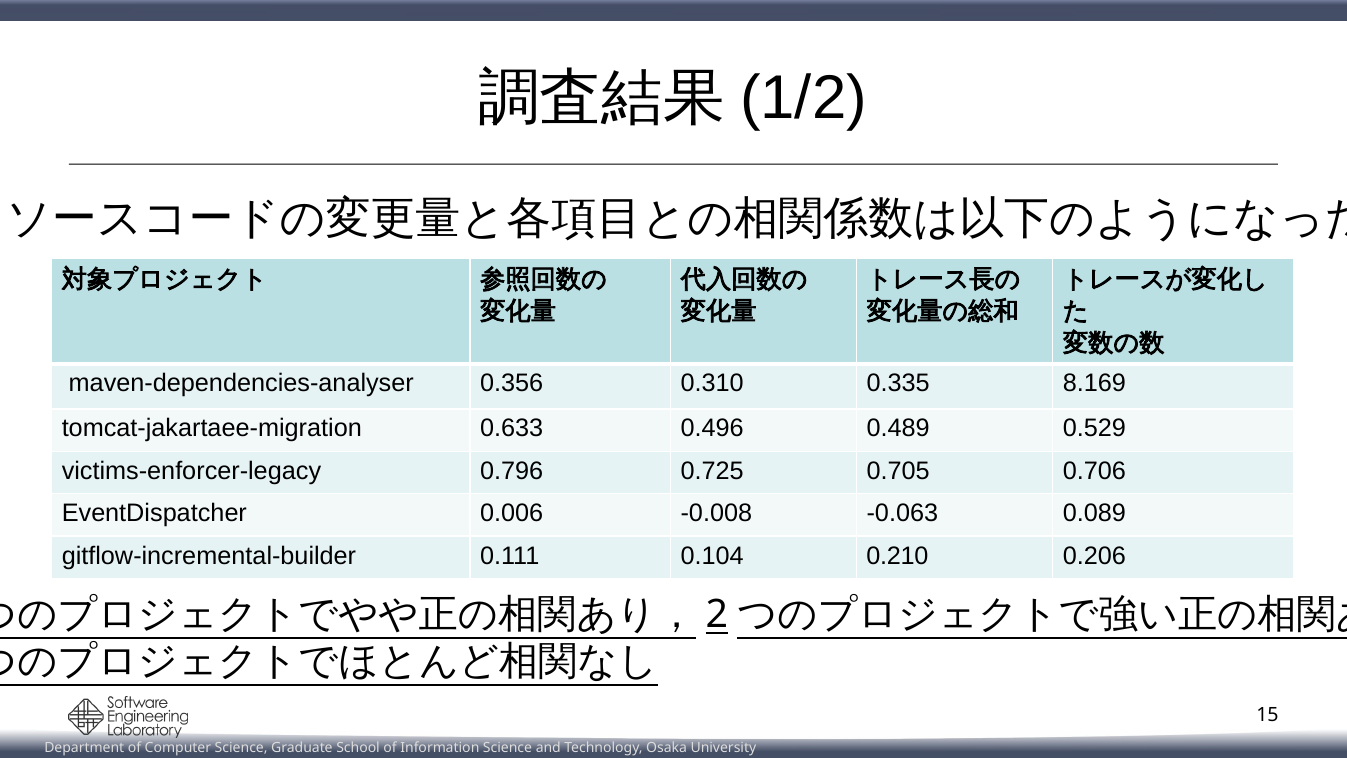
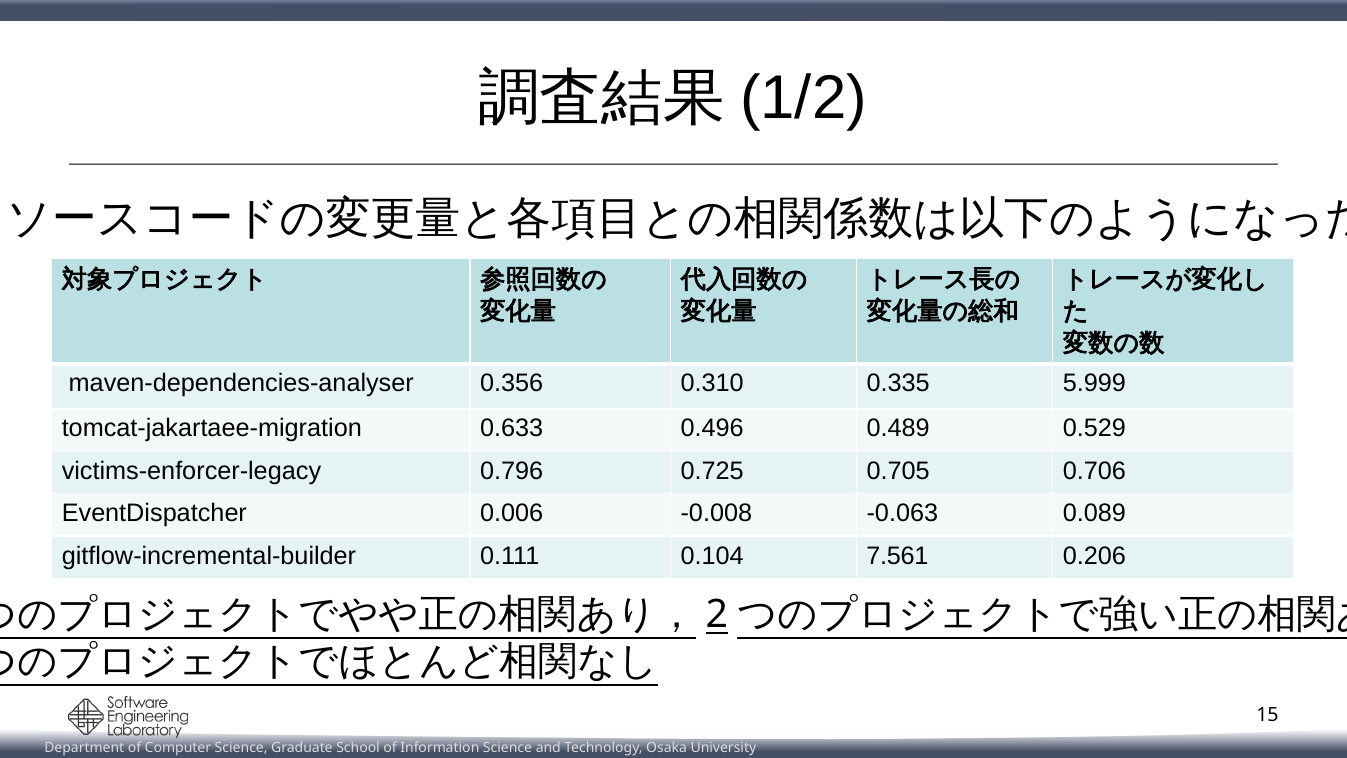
8.169: 8.169 -> 5.999 (1094, 383)
0.210: 0.210 -> 7.561 (897, 555)
